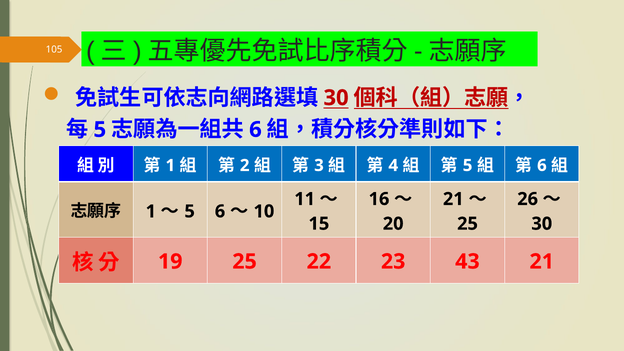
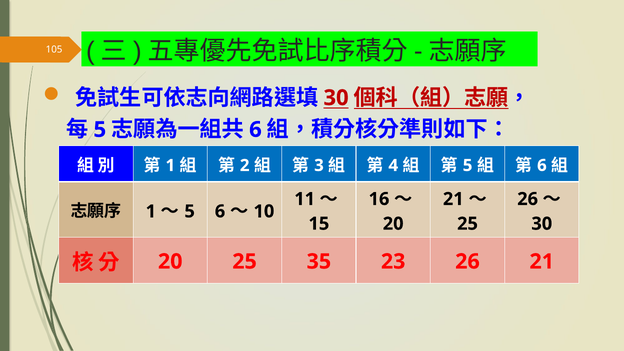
19: 19 -> 20 (170, 262)
22: 22 -> 35 (319, 262)
23 43: 43 -> 26 (467, 262)
